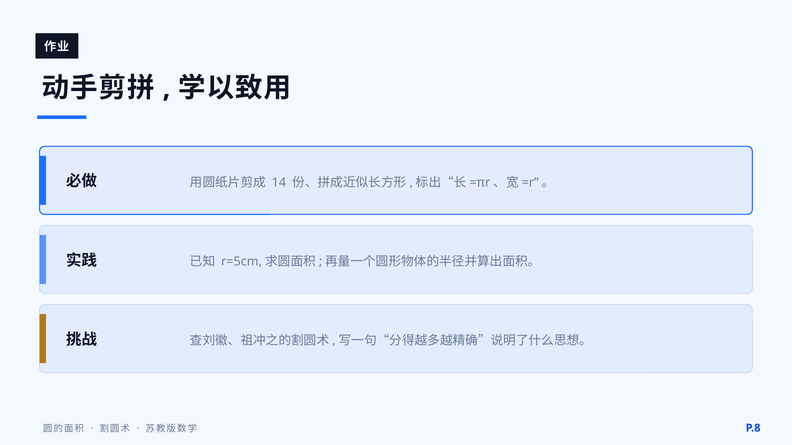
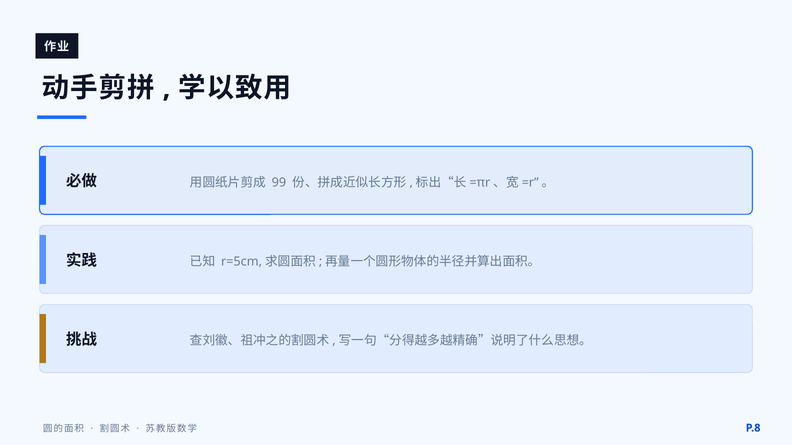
14: 14 -> 99 (279, 183)
